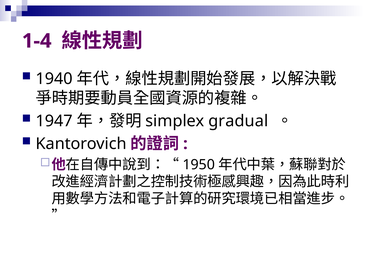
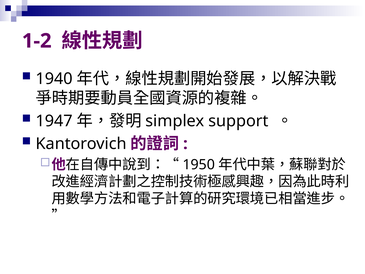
1-4: 1-4 -> 1-2 (37, 41)
gradual: gradual -> support (238, 121)
